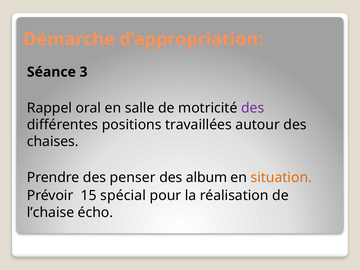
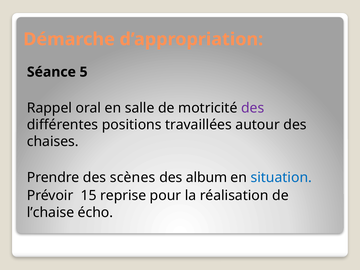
3: 3 -> 5 (84, 72)
penser: penser -> scènes (133, 178)
situation colour: orange -> blue (281, 178)
spécial: spécial -> reprise (123, 196)
